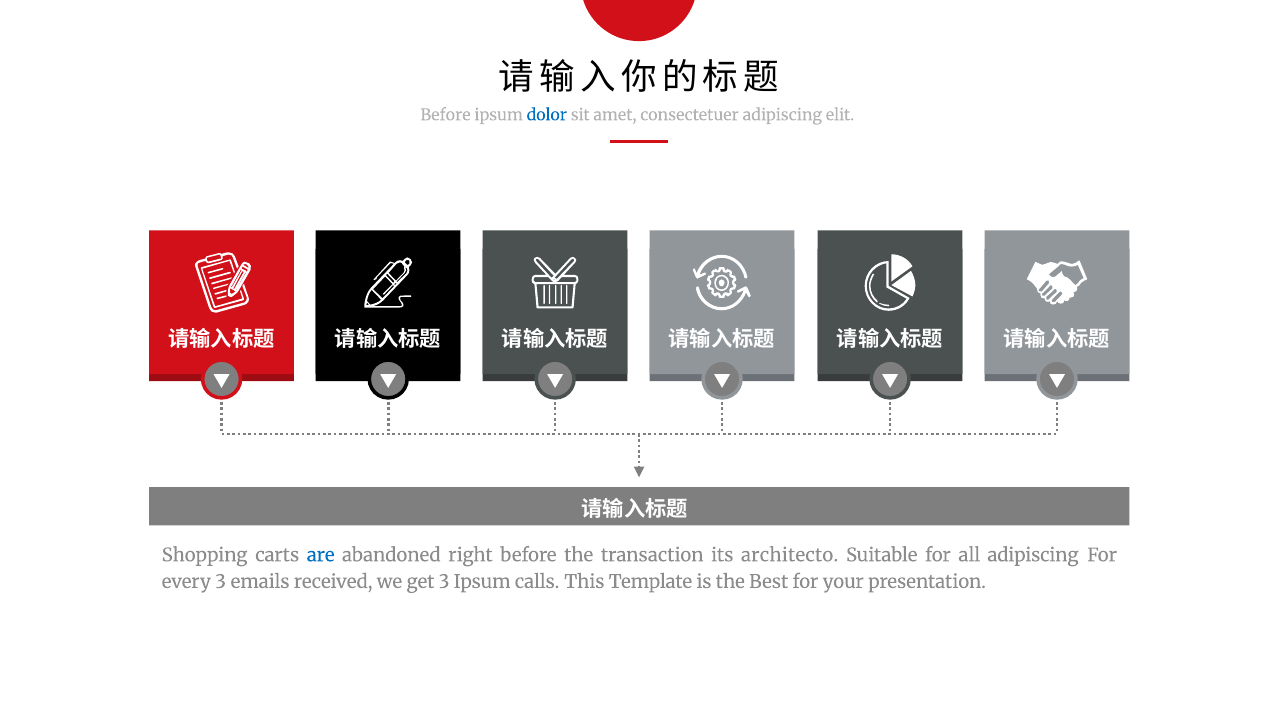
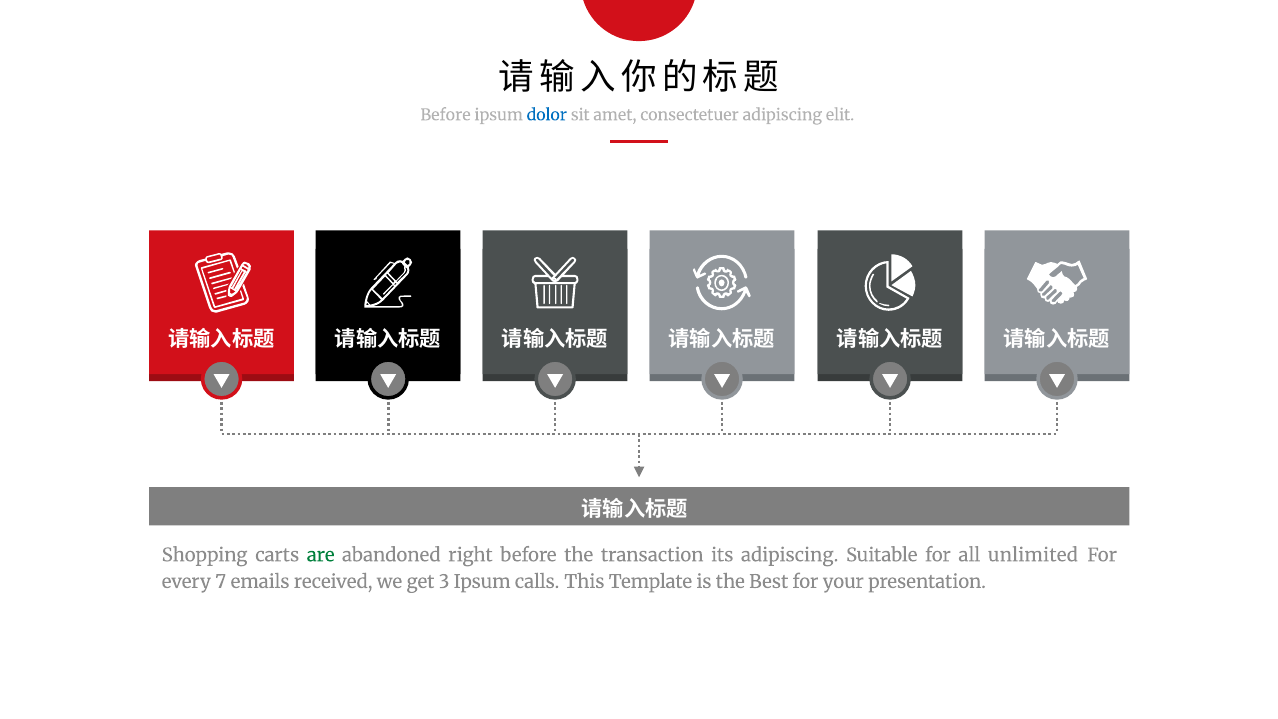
are colour: blue -> green (321, 555)
its architecto: architecto -> adipiscing (790, 555)
all adipiscing: adipiscing -> unlimited (1033, 555)
every 3: 3 -> 7 (221, 582)
